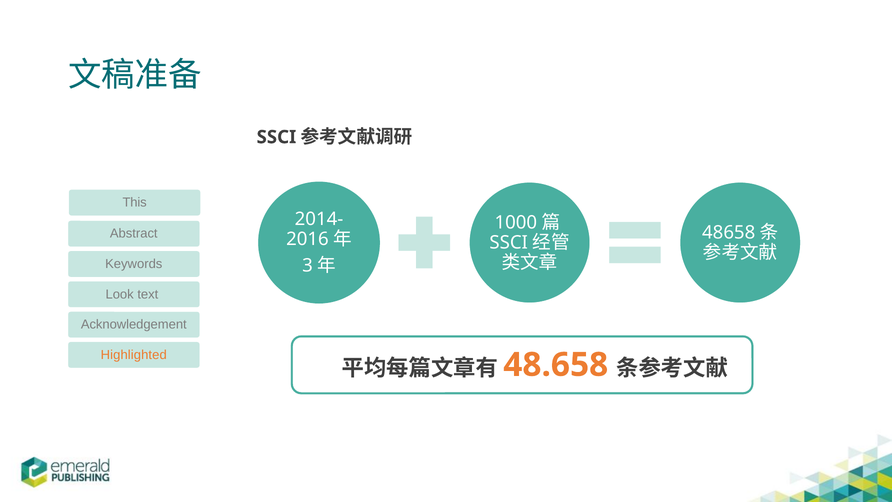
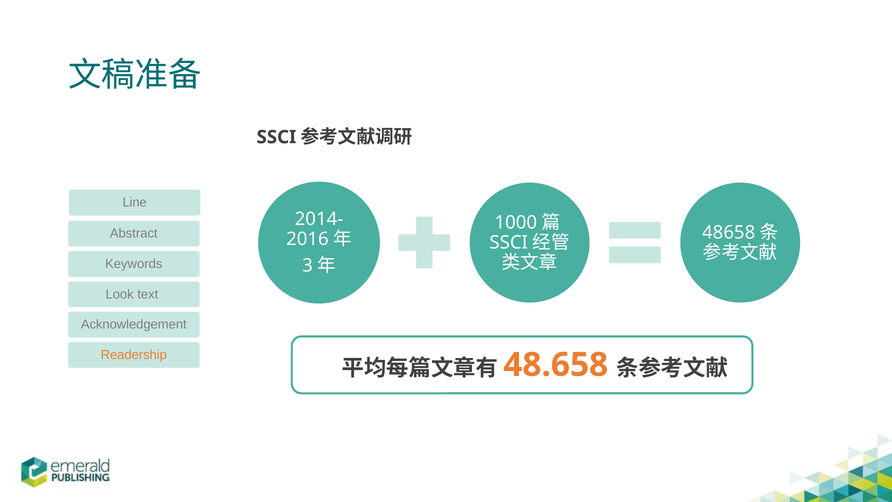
This: This -> Line (135, 202)
Highlighted: Highlighted -> Readership (134, 355)
